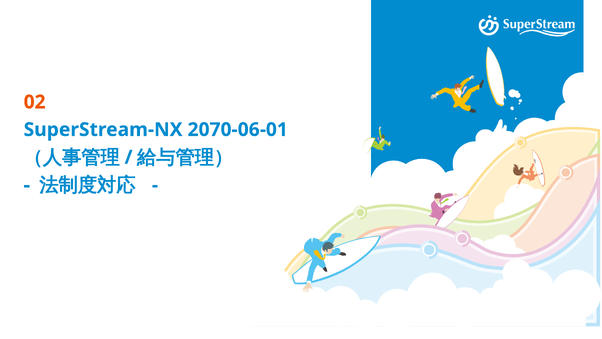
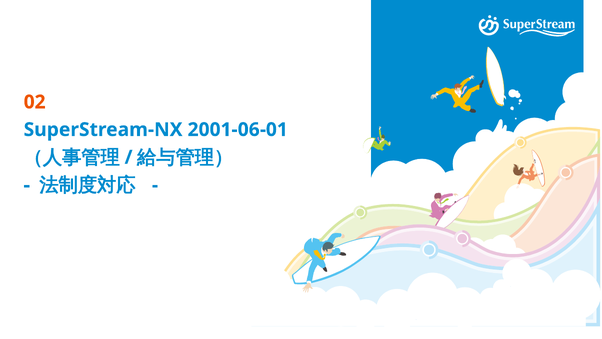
2070-06-01: 2070-06-01 -> 2001-06-01 (238, 130)
